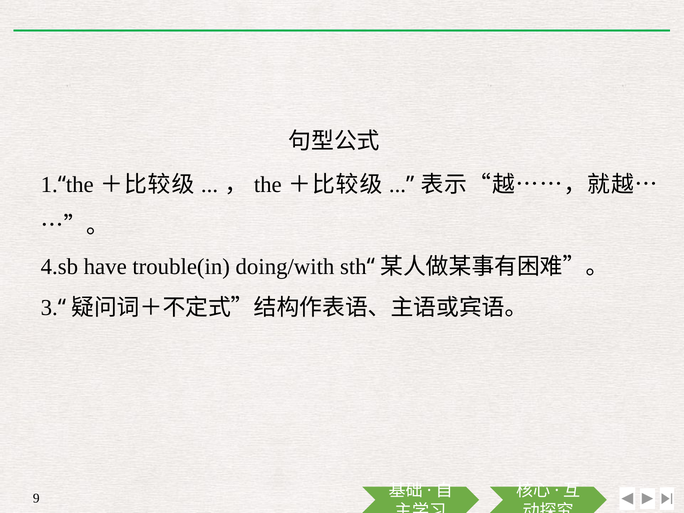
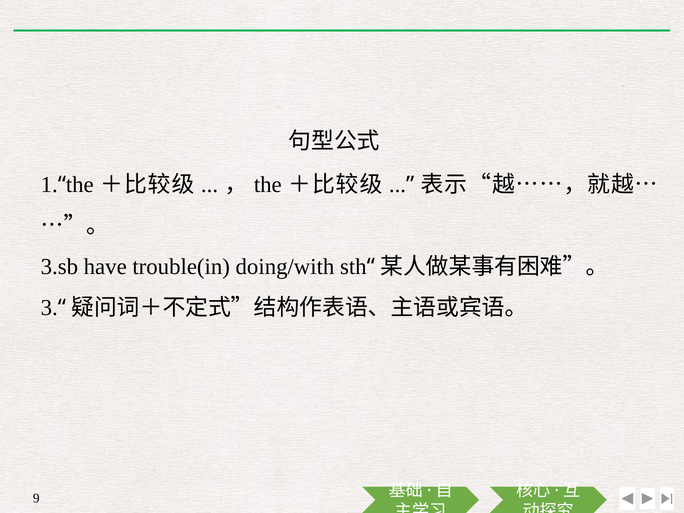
4.sb: 4.sb -> 3.sb (59, 267)
